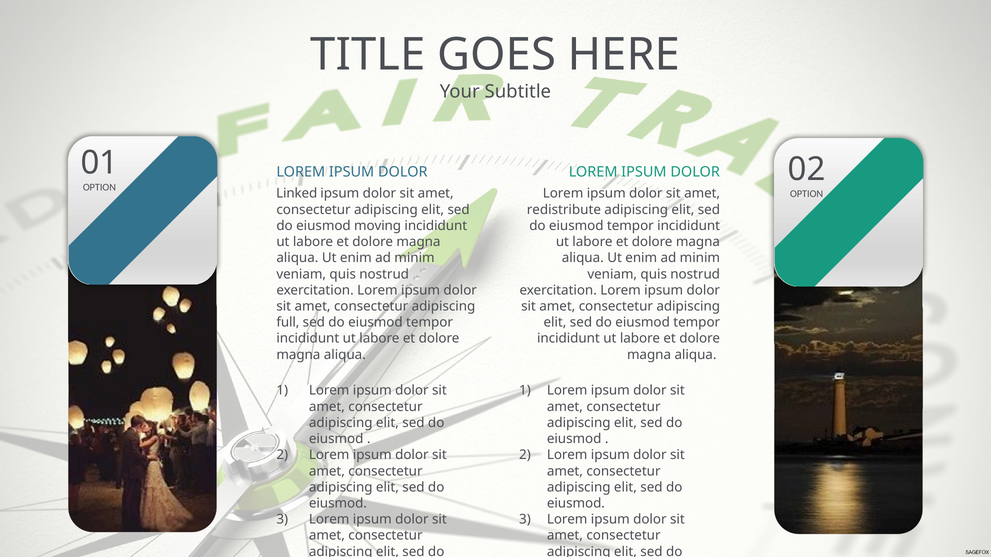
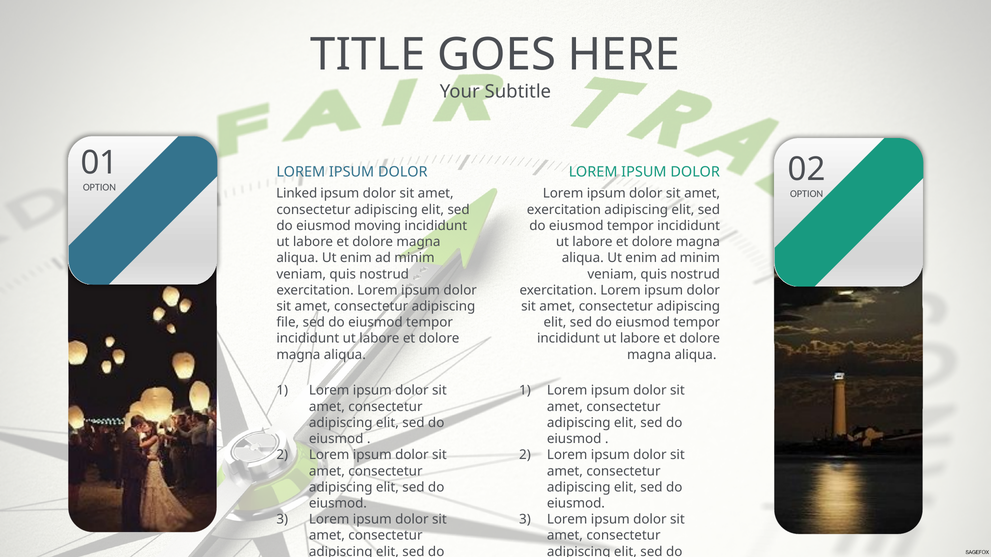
redistribute: redistribute -> exercitation (564, 210)
full: full -> file (288, 323)
